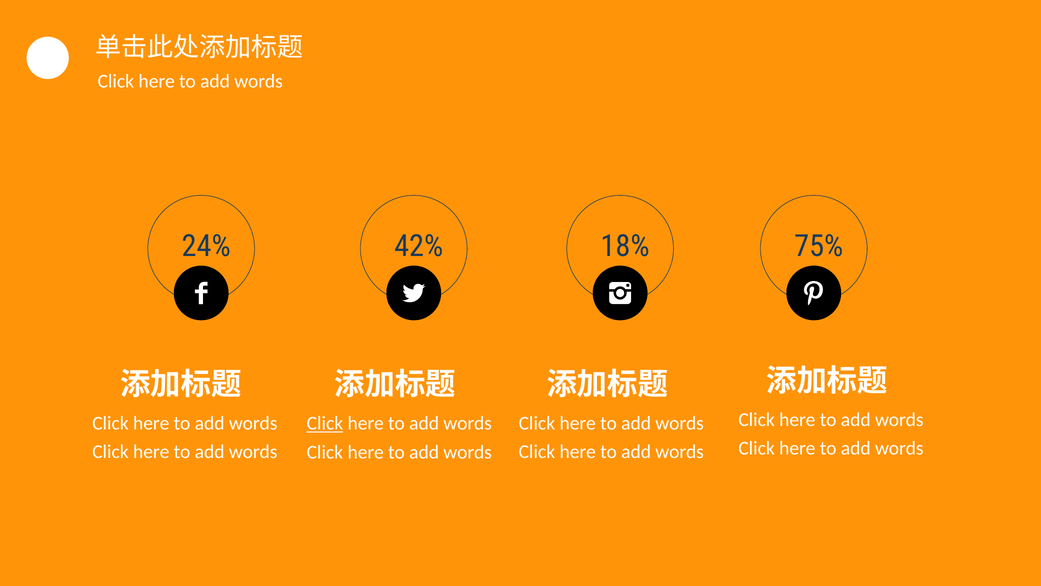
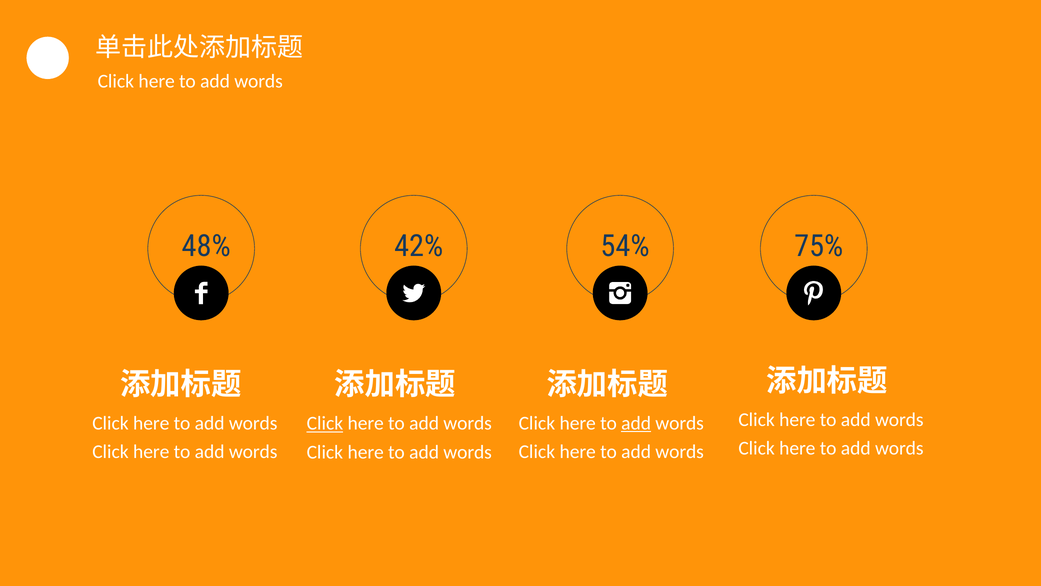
24%: 24% -> 48% (206, 246)
18%: 18% -> 54% (625, 246)
add underline: none -> present (636, 423)
